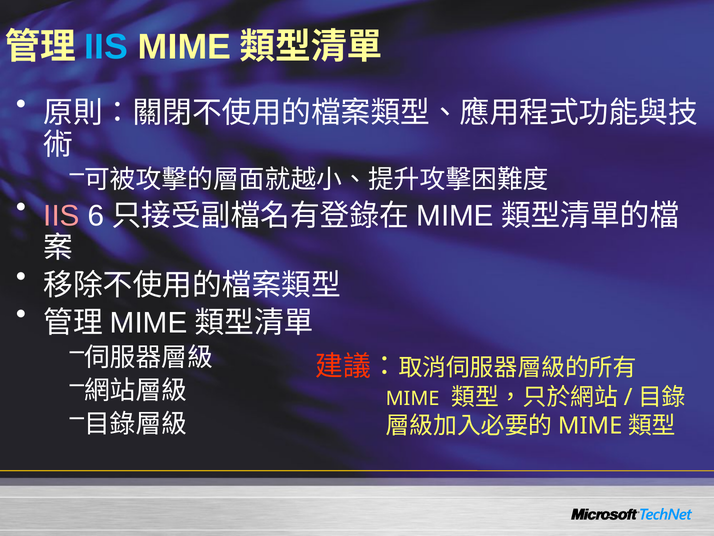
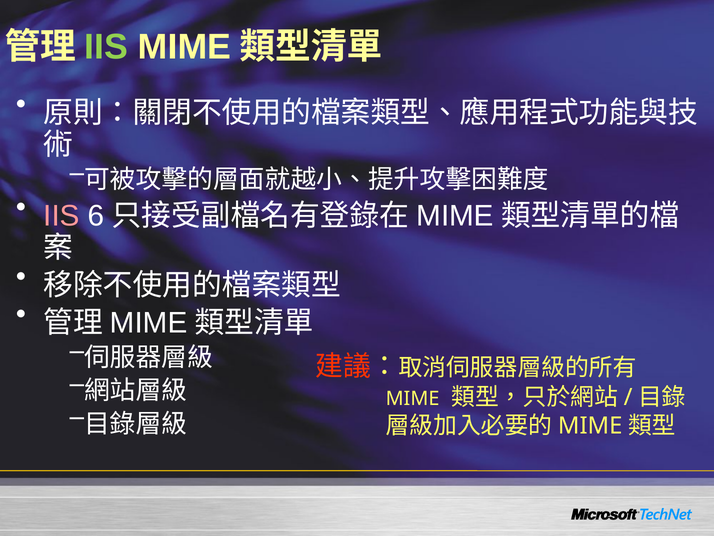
IIS colour: light blue -> light green (106, 47)
